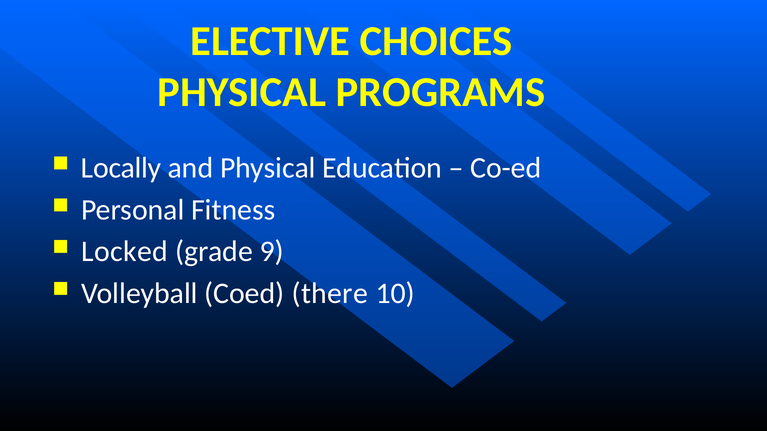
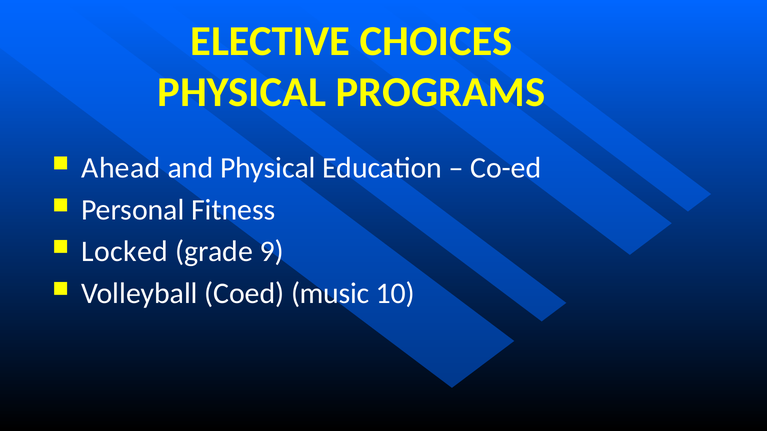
Locally: Locally -> Ahead (121, 168)
there: there -> music (330, 294)
